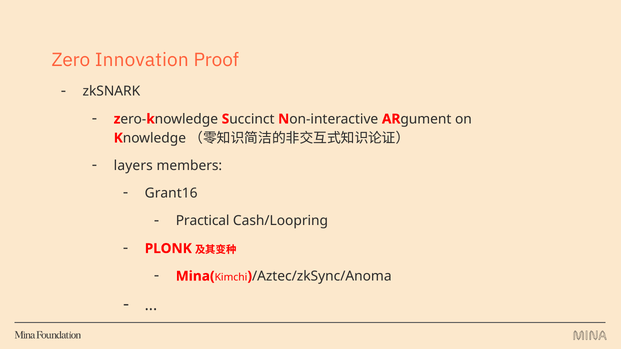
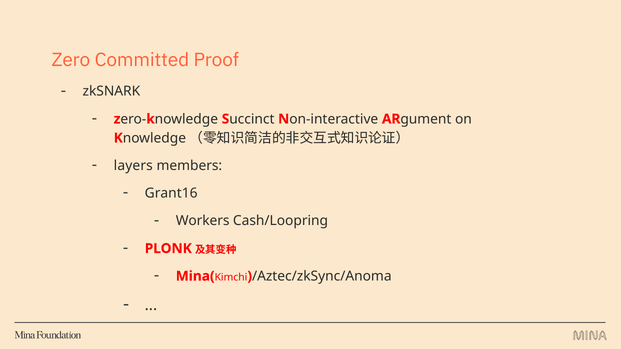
Innovation: Innovation -> Committed (142, 60)
Practical: Practical -> Workers (203, 221)
